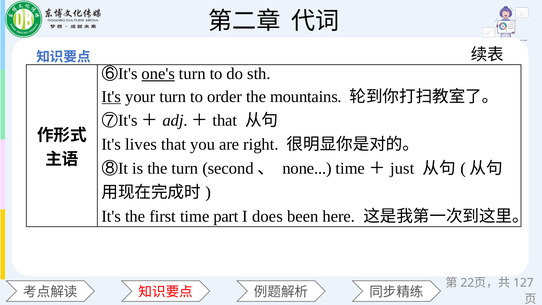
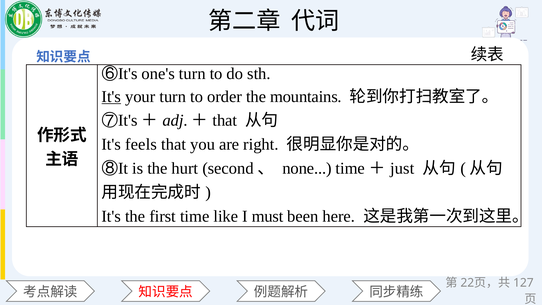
one's underline: present -> none (158, 74)
lives: lives -> feels (141, 144)
the turn: turn -> hurt (185, 168)
part: part -> like (226, 216)
does: does -> must (268, 216)
